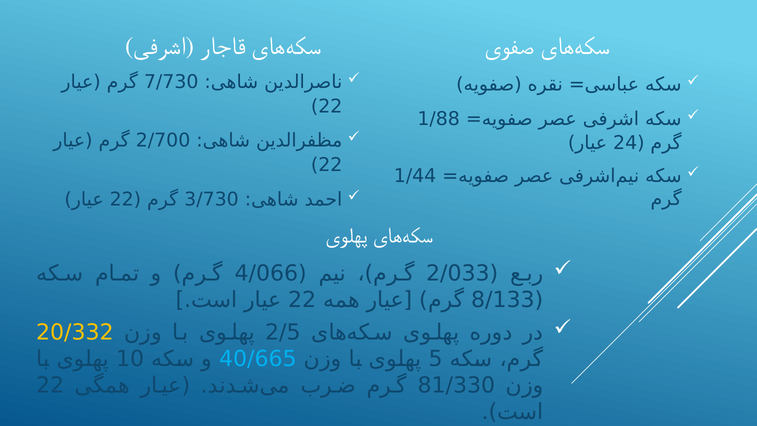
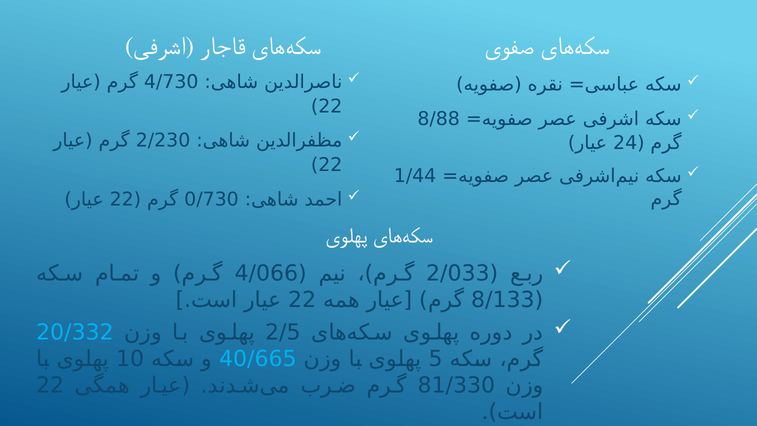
7/730: 7/730 -> 4/730 (171, 82)
1/88: 1/88 -> 8/88 (439, 119)
2/700: 2/700 -> 2/230 (163, 141)
3/730: 3/730 -> 0/730 (212, 199)
20/332 colour: yellow -> light blue (75, 332)
